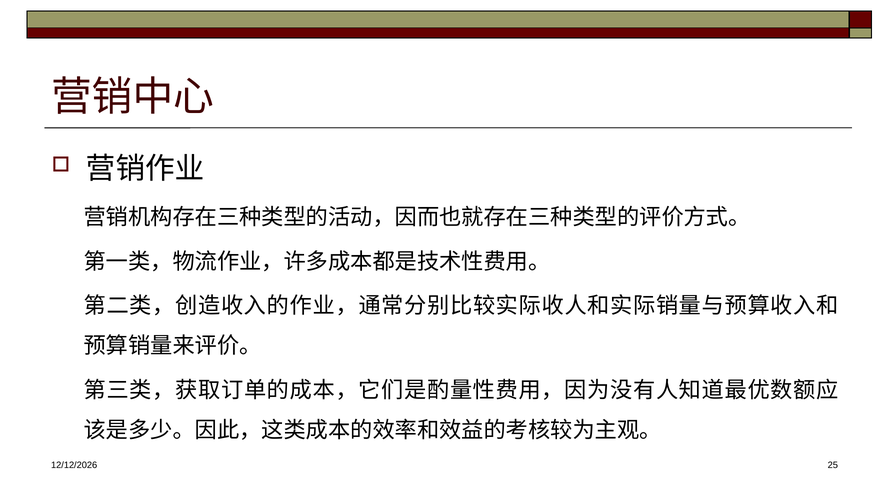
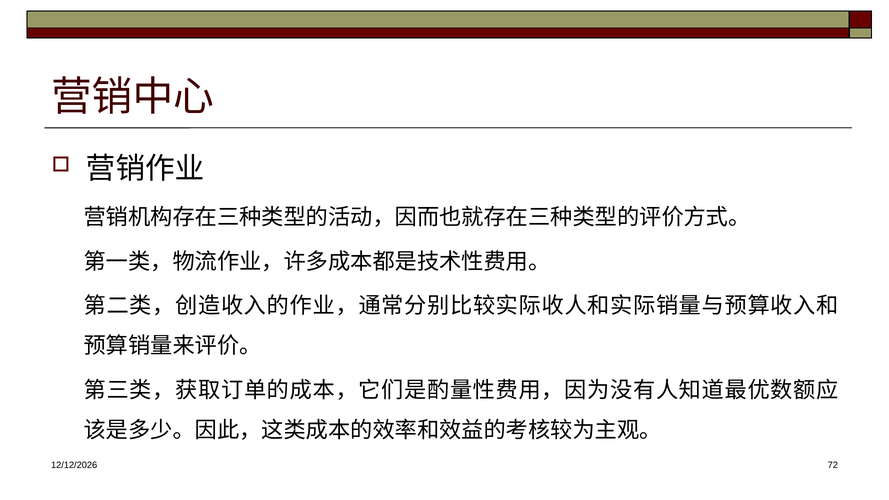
25: 25 -> 72 (833, 465)
